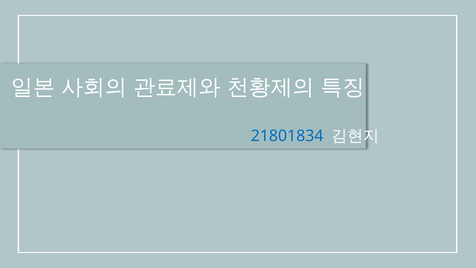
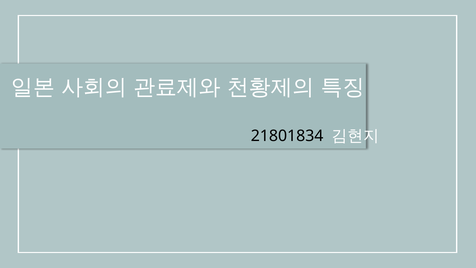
21801834 colour: blue -> black (287, 136)
